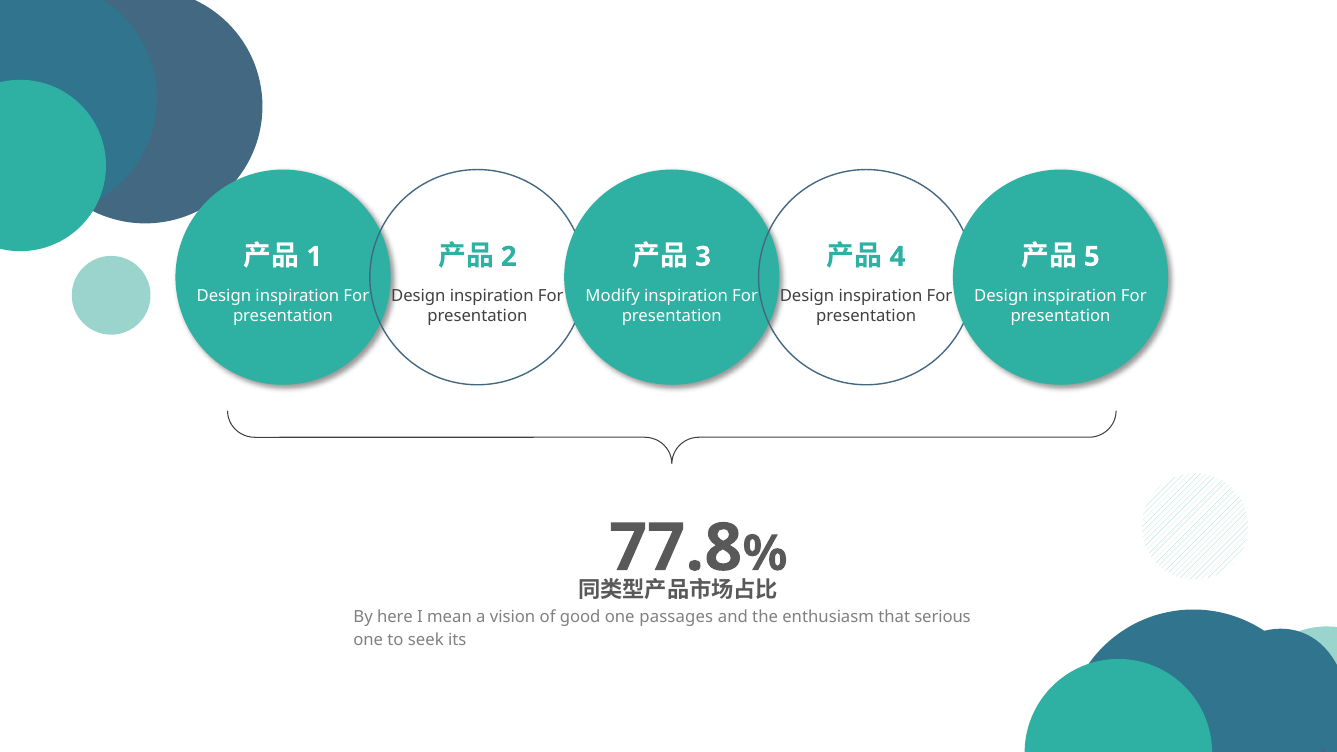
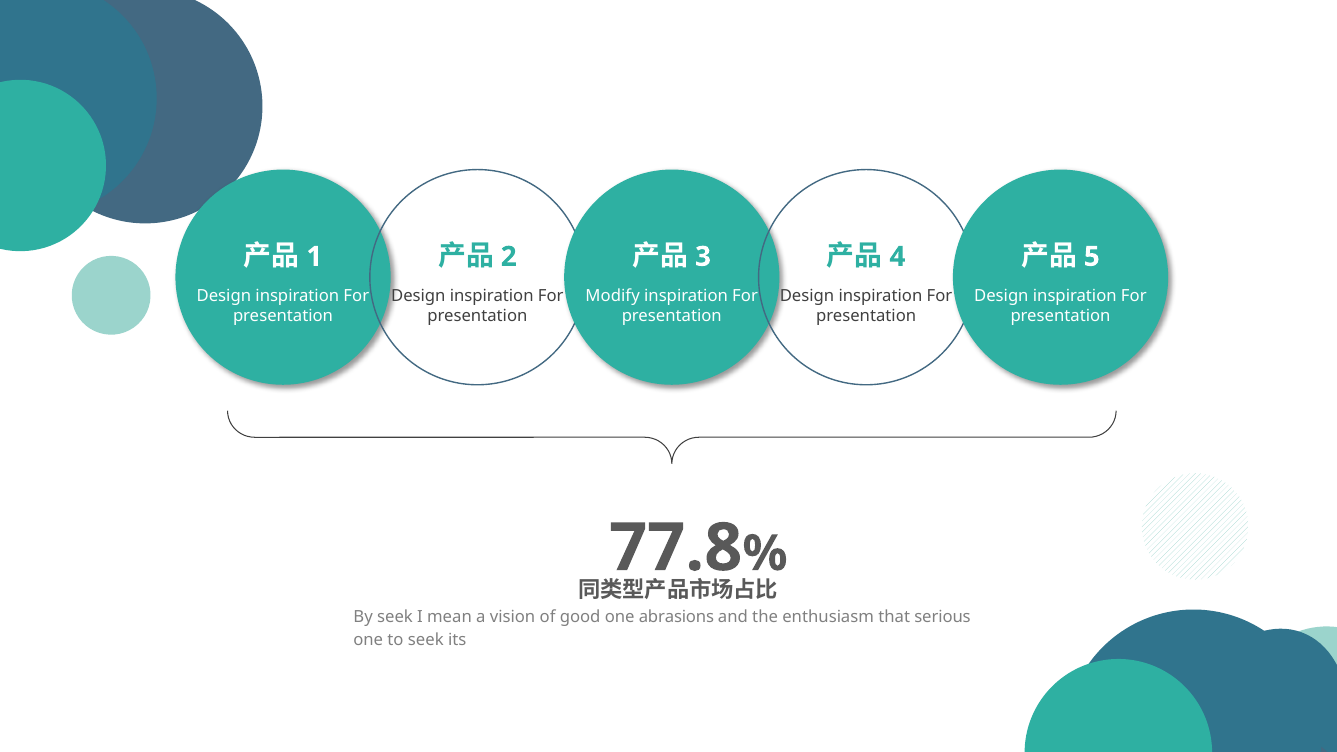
By here: here -> seek (395, 617)
passages: passages -> abrasions (676, 617)
